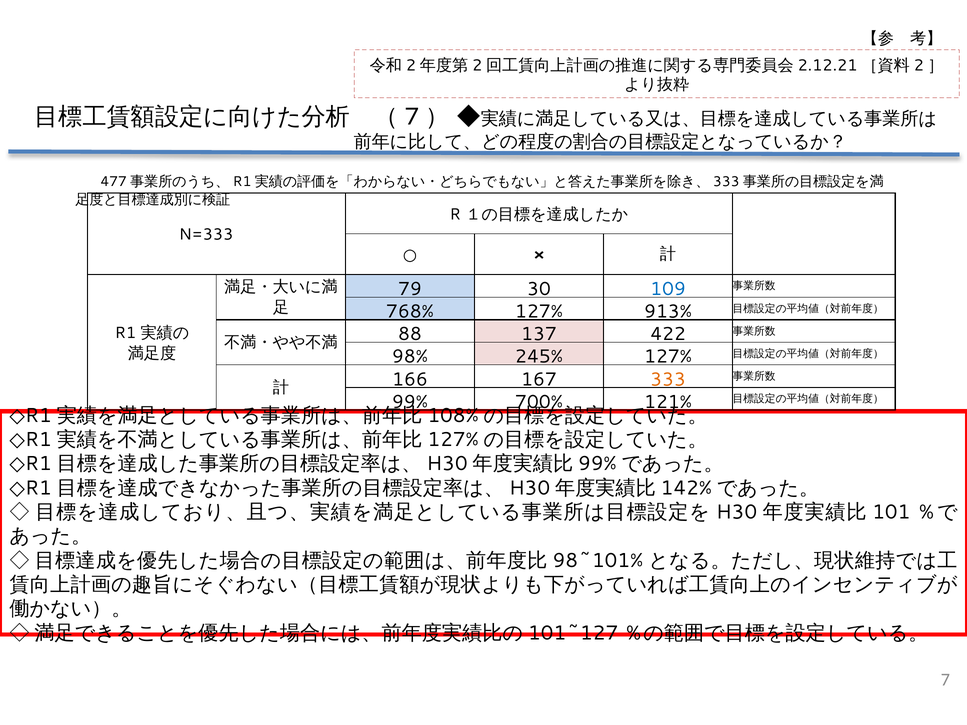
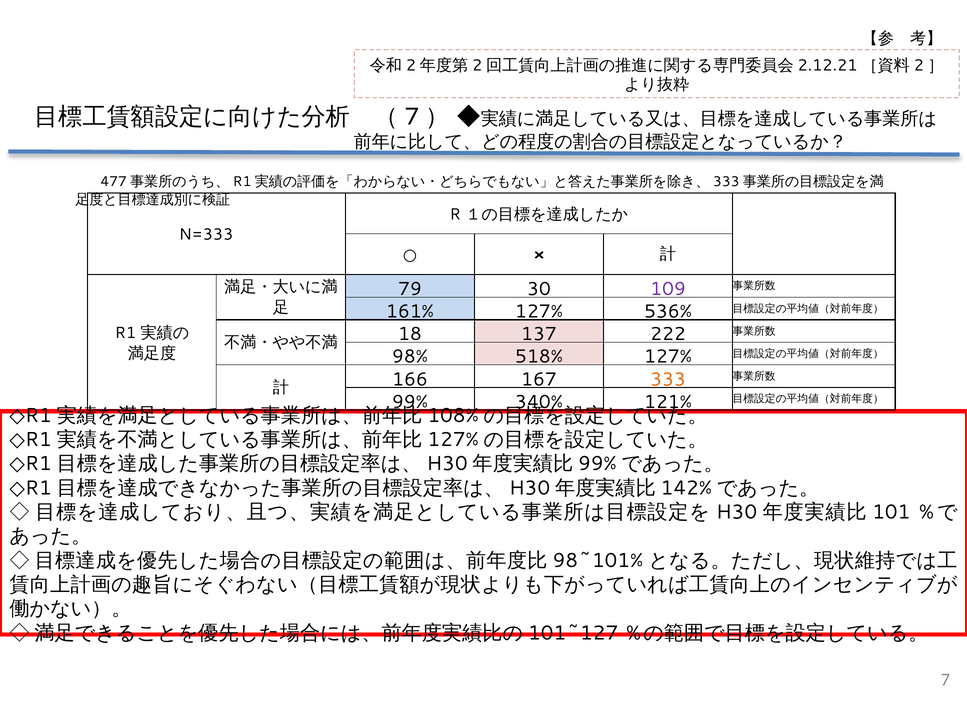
109 colour: blue -> purple (668, 289)
768%: 768% -> 161% (410, 312)
913%: 913% -> 536% (668, 312)
88: 88 -> 18 (410, 334)
422: 422 -> 222 (668, 334)
245%: 245% -> 518% (539, 357)
700%: 700% -> 340% (539, 402)
